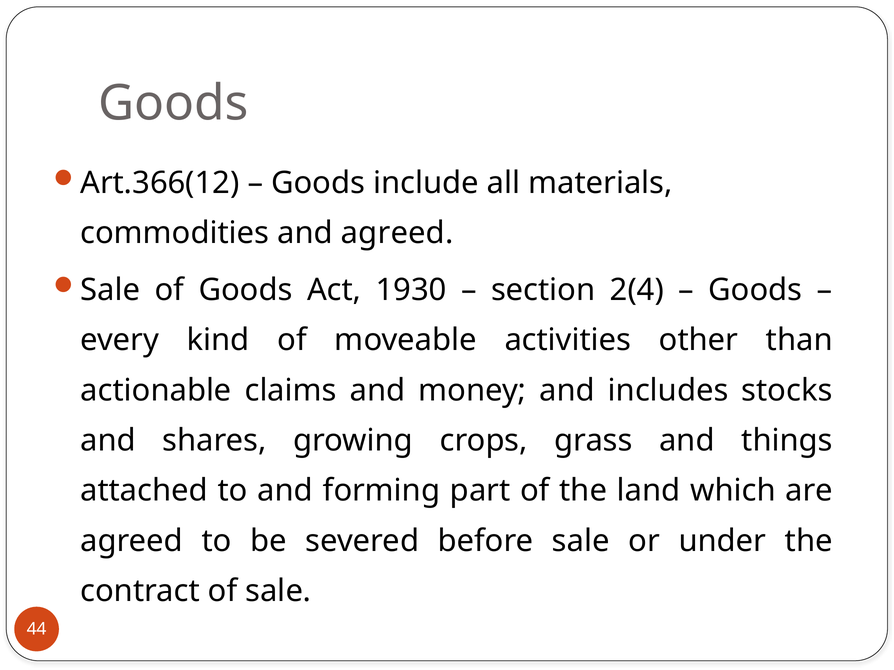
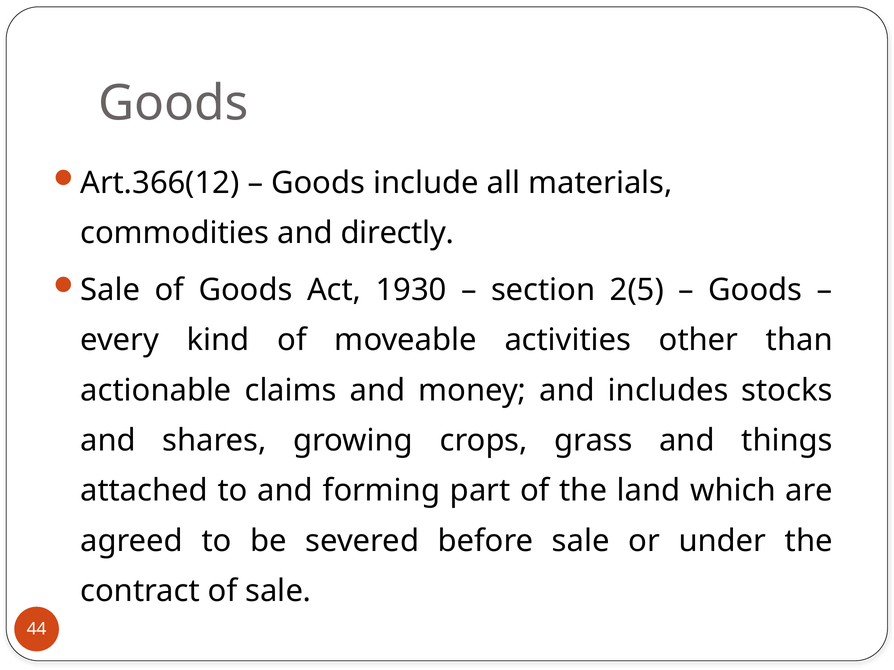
and agreed: agreed -> directly (397, 233)
2(4: 2(4 -> 2(5 (637, 290)
